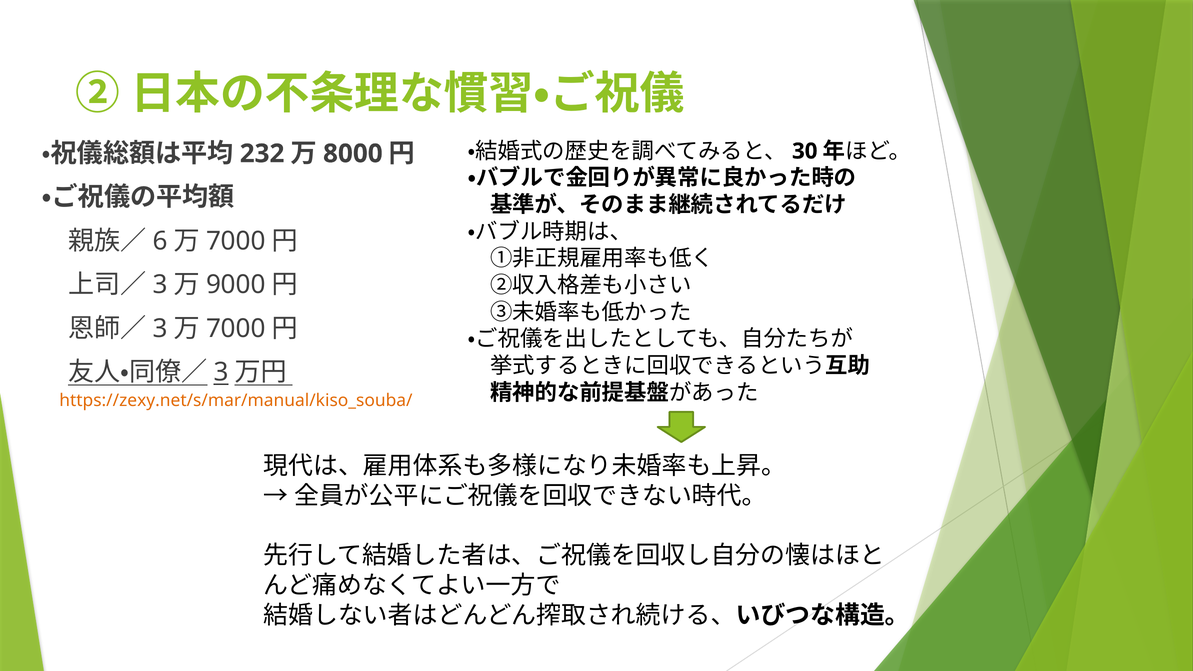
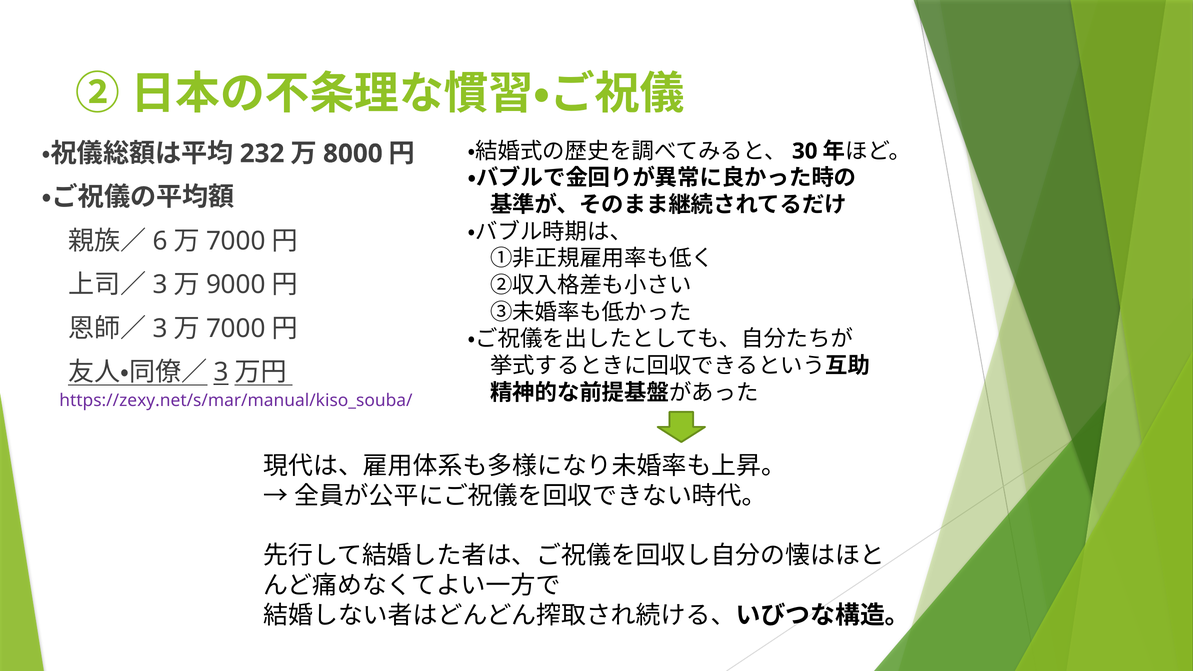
https://zexy.net/s/mar/manual/kiso_souba/ colour: orange -> purple (236, 401)
